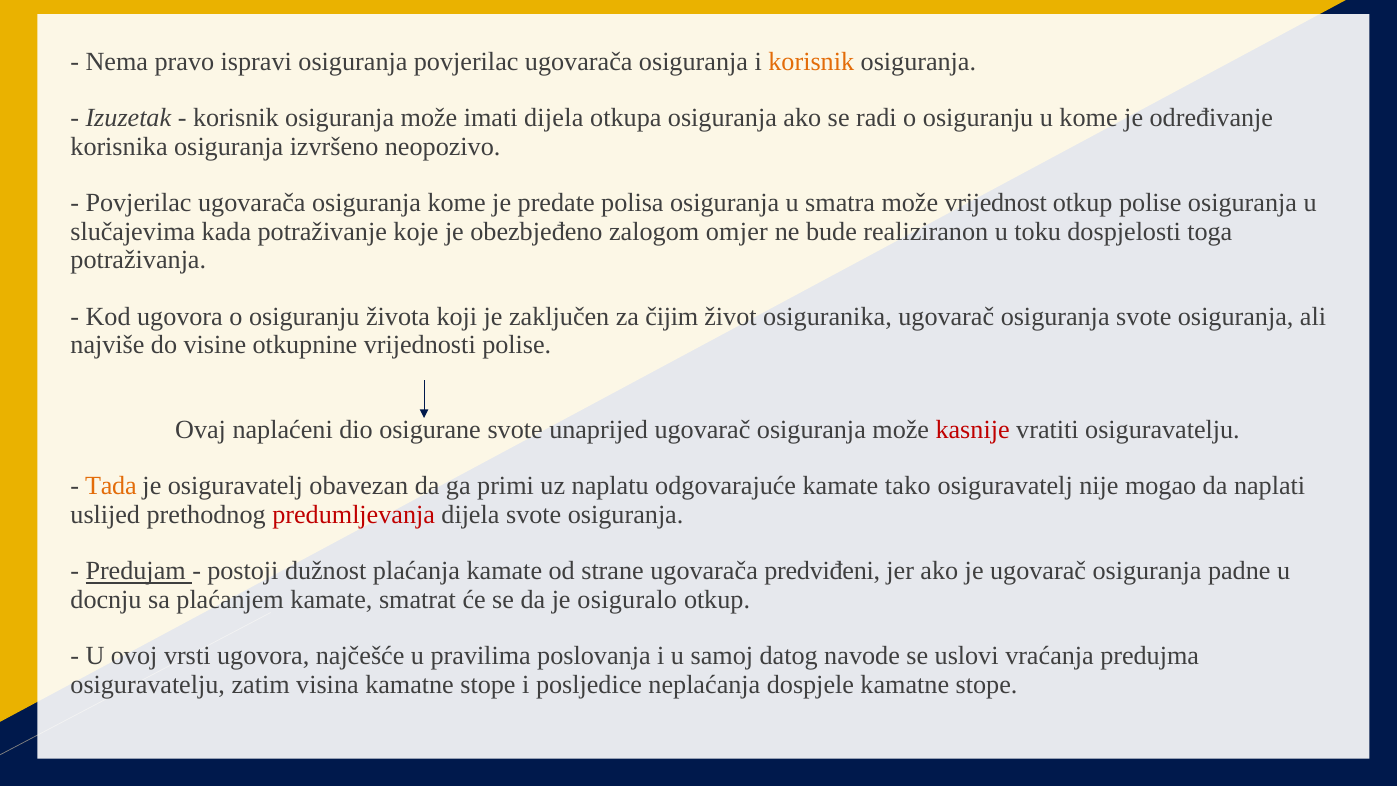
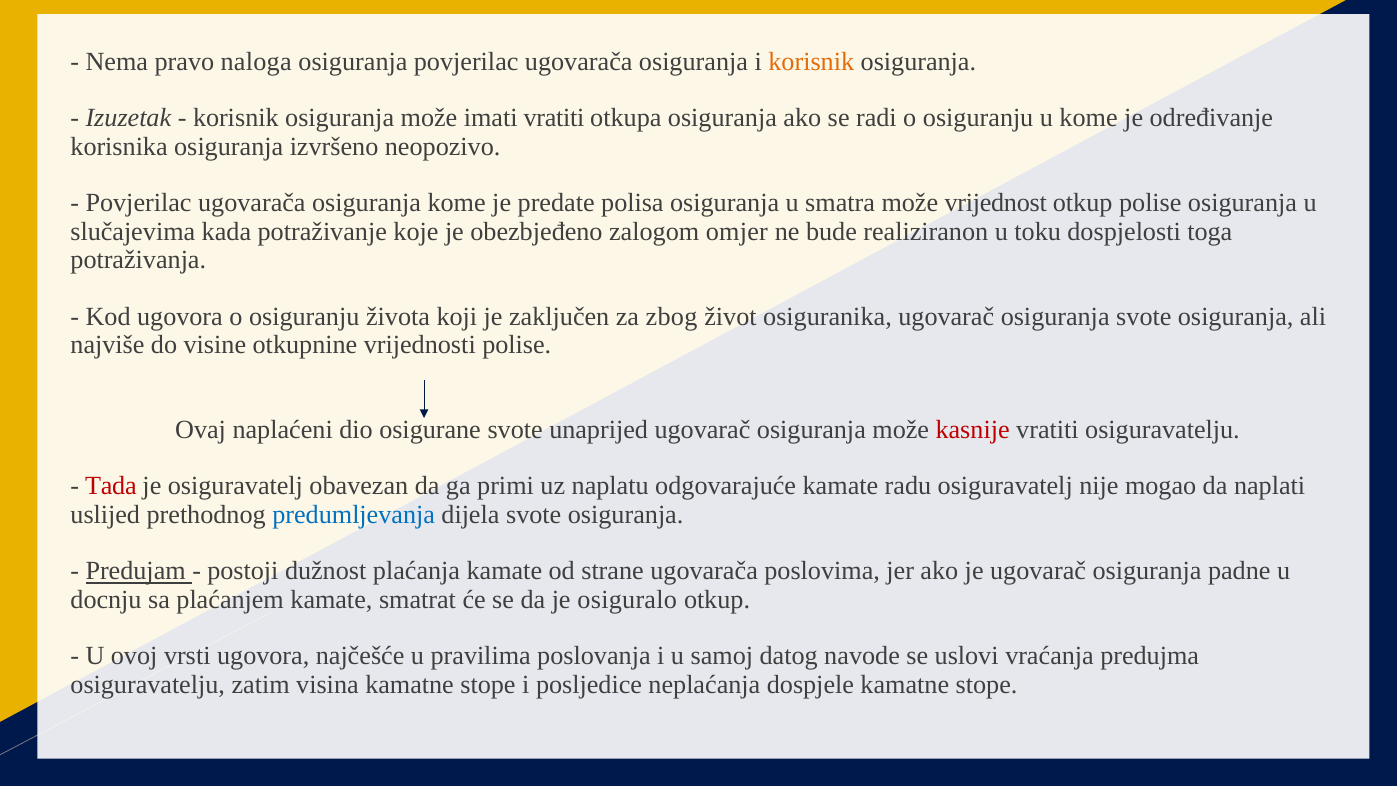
ispravi: ispravi -> naloga (256, 62)
imati dijela: dijela -> vratiti (554, 118)
čijim: čijim -> zbog (672, 316)
Tada colour: orange -> red (111, 486)
tako: tako -> radu (908, 486)
predumljevanja colour: red -> blue (354, 514)
predviđeni: predviđeni -> poslovima (822, 571)
